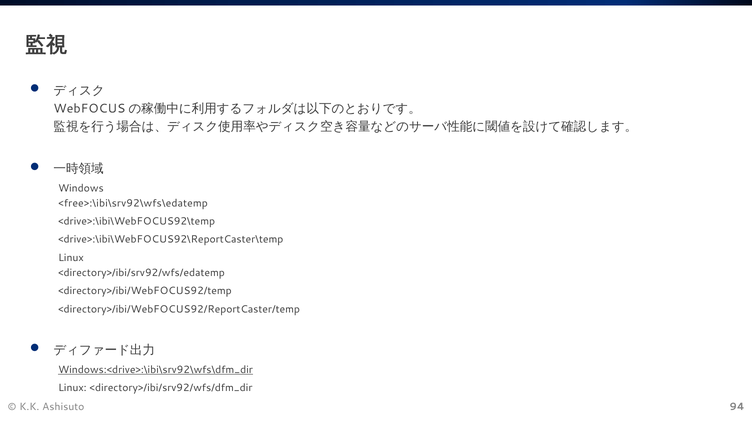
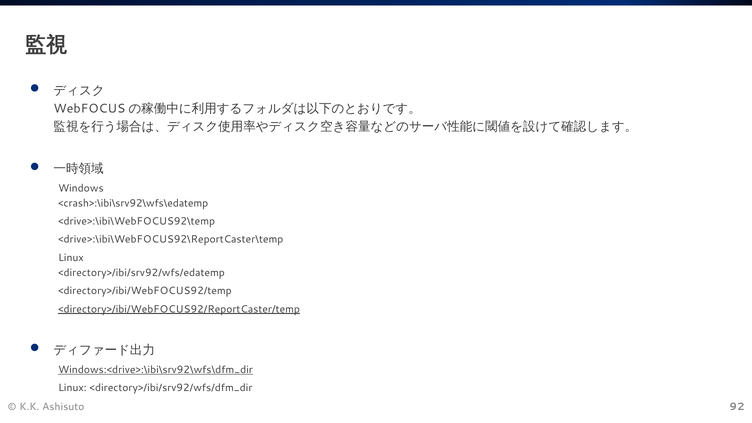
<free>:\ibi\srv92\wfs\edatemp: <free>:\ibi\srv92\wfs\edatemp -> <crash>:\ibi\srv92\wfs\edatemp (133, 203)
<directory>/ibi/WebFOCUS92/ReportCaster/temp underline: none -> present (179, 309)
94: 94 -> 92 (737, 407)
